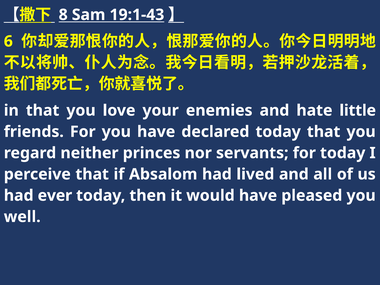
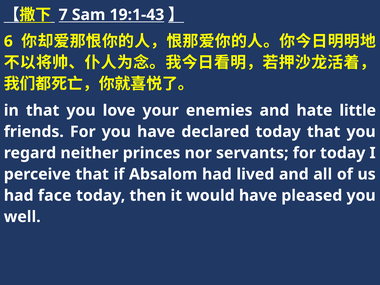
8: 8 -> 7 (63, 15)
ever: ever -> face (55, 196)
